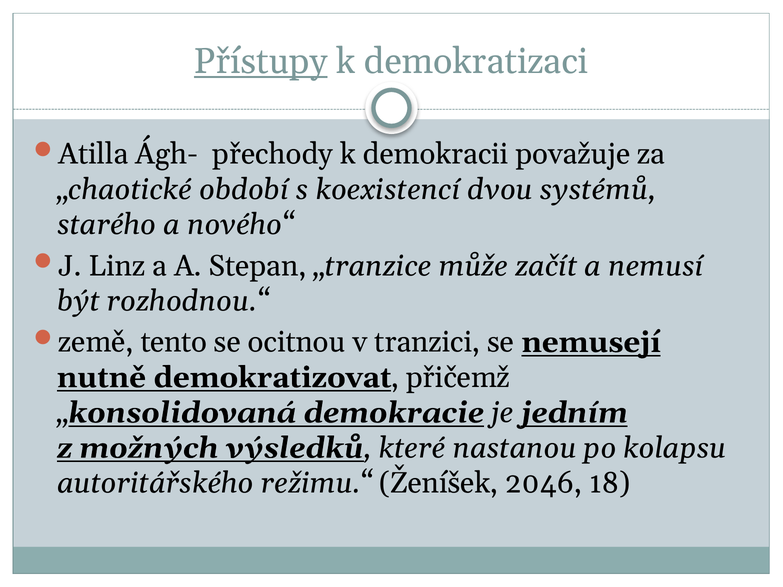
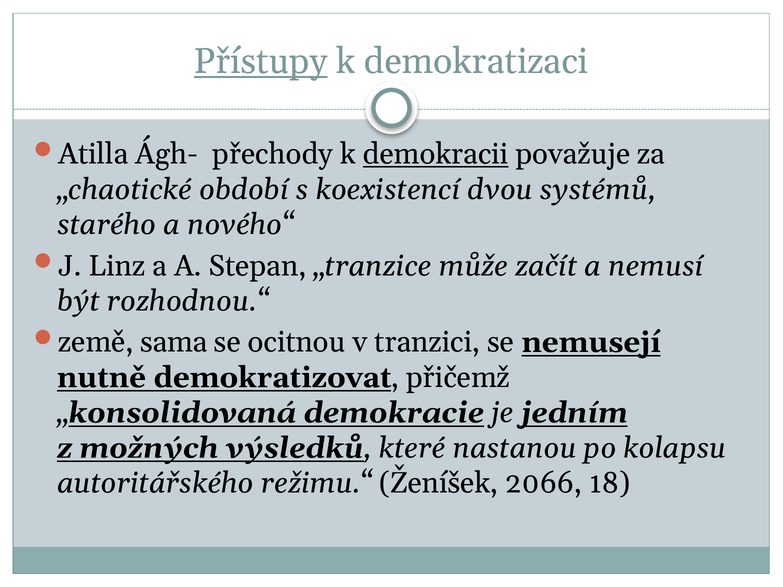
demokracii underline: none -> present (436, 154)
tento: tento -> sama (174, 342)
2046: 2046 -> 2066 (544, 483)
